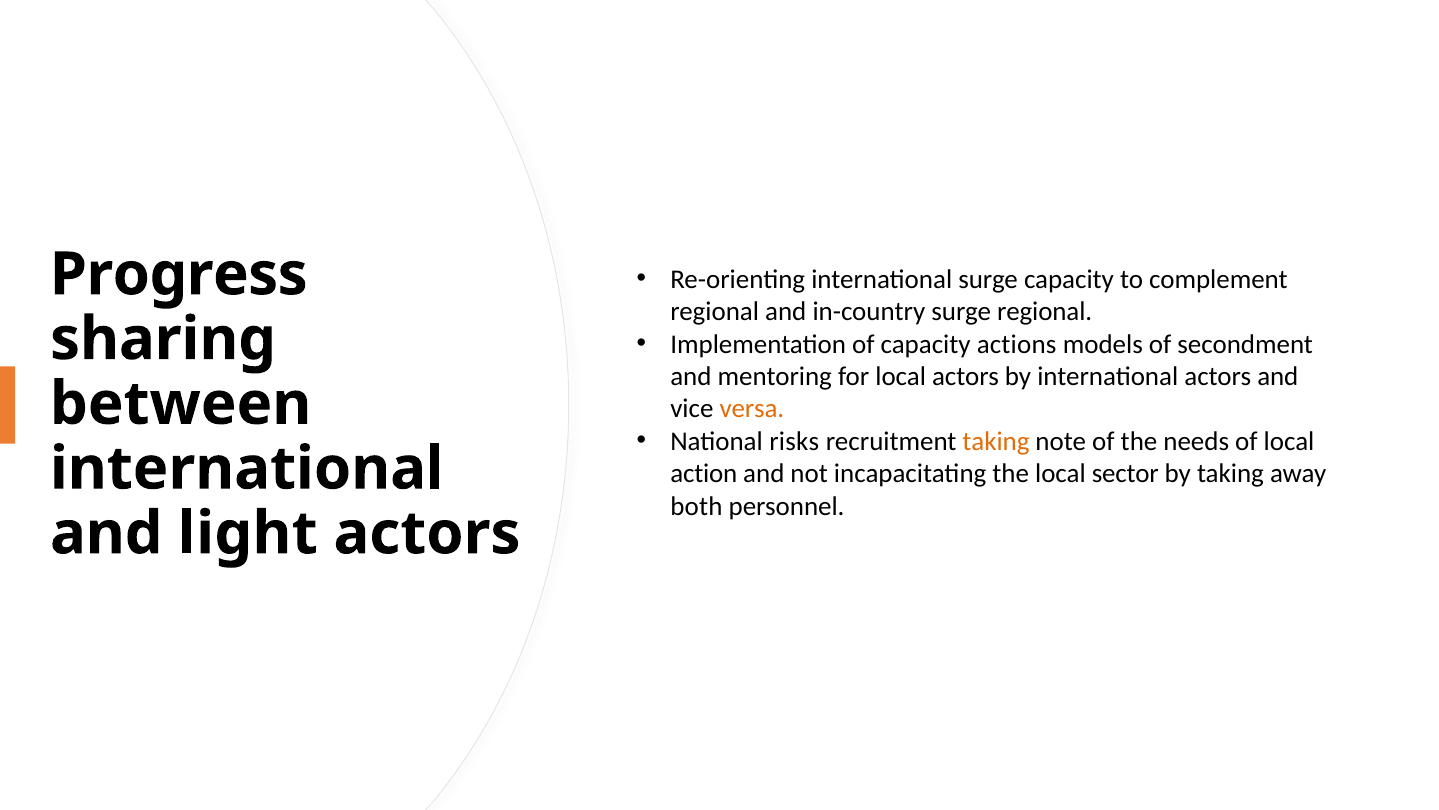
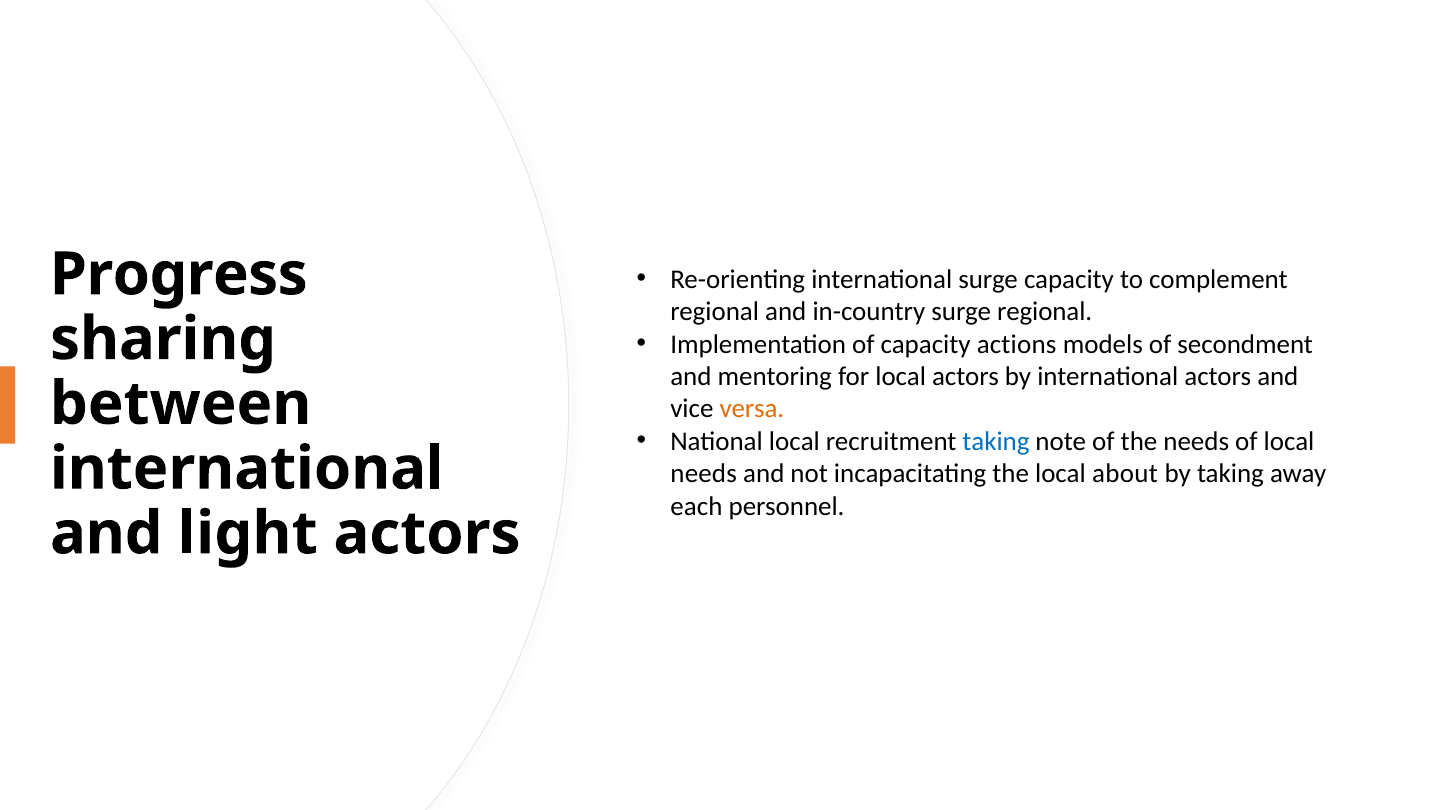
National risks: risks -> local (794, 441)
taking colour: orange -> blue (996, 441)
action: action -> needs (704, 473)
sector: sector -> about (1125, 473)
both: both -> each (696, 506)
